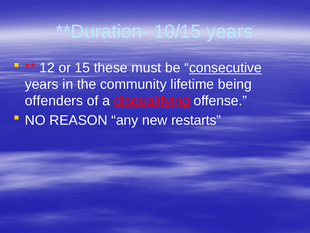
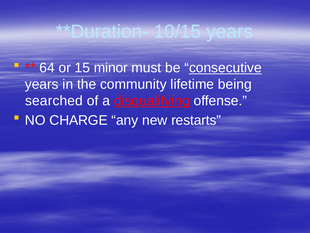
12: 12 -> 64 (47, 68)
these: these -> minor (111, 68)
offenders: offenders -> searched (54, 101)
REASON: REASON -> CHARGE (79, 120)
